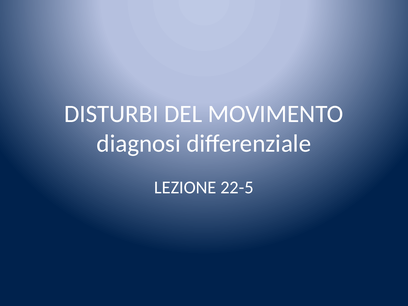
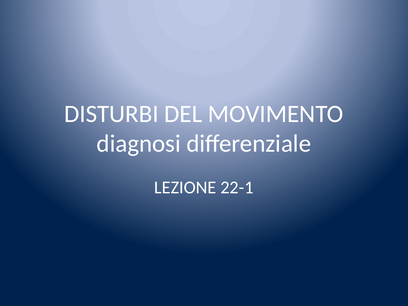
22-5: 22-5 -> 22-1 (237, 188)
